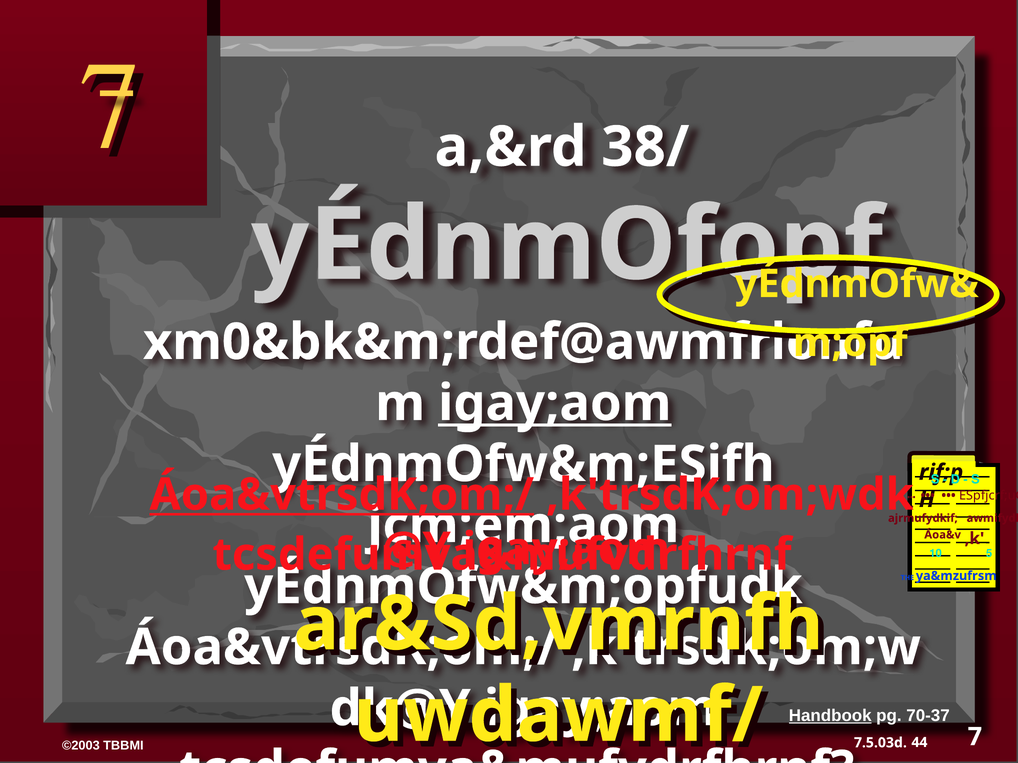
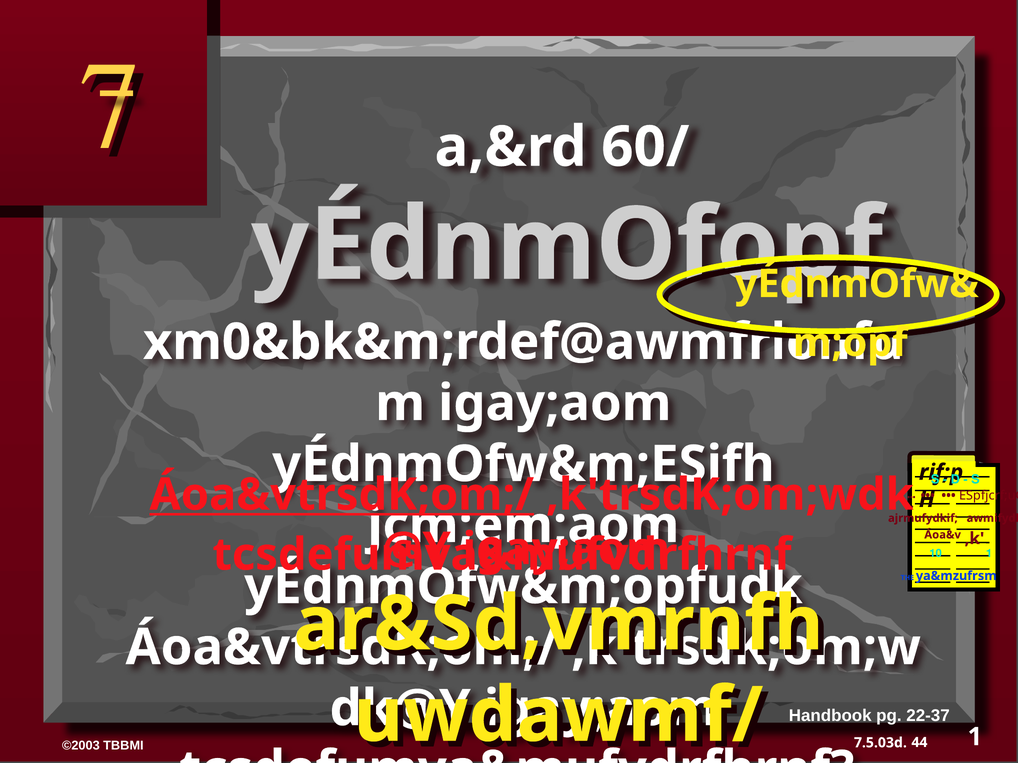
38/: 38/ -> 60/ (645, 147)
igay;aom underline: present -> none (555, 404)
10 5: 5 -> 1 (989, 554)
7: 7 -> 1 (975, 737)
Handbook underline: present -> none (830, 716)
70-37: 70-37 -> 22-37 (928, 716)
